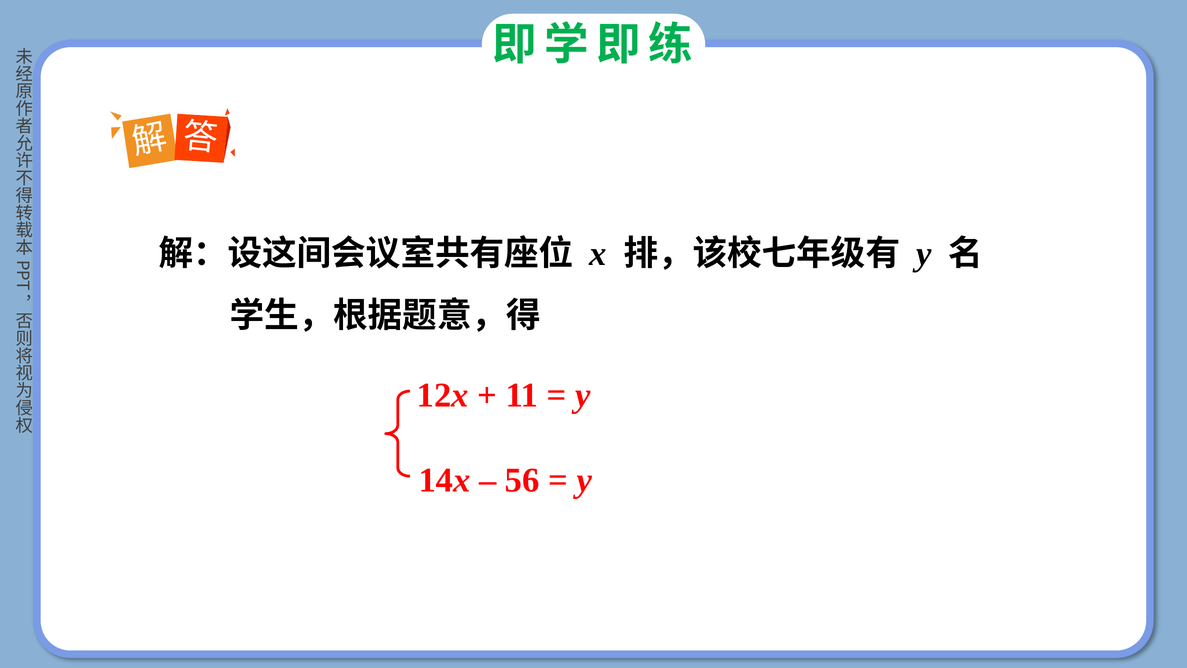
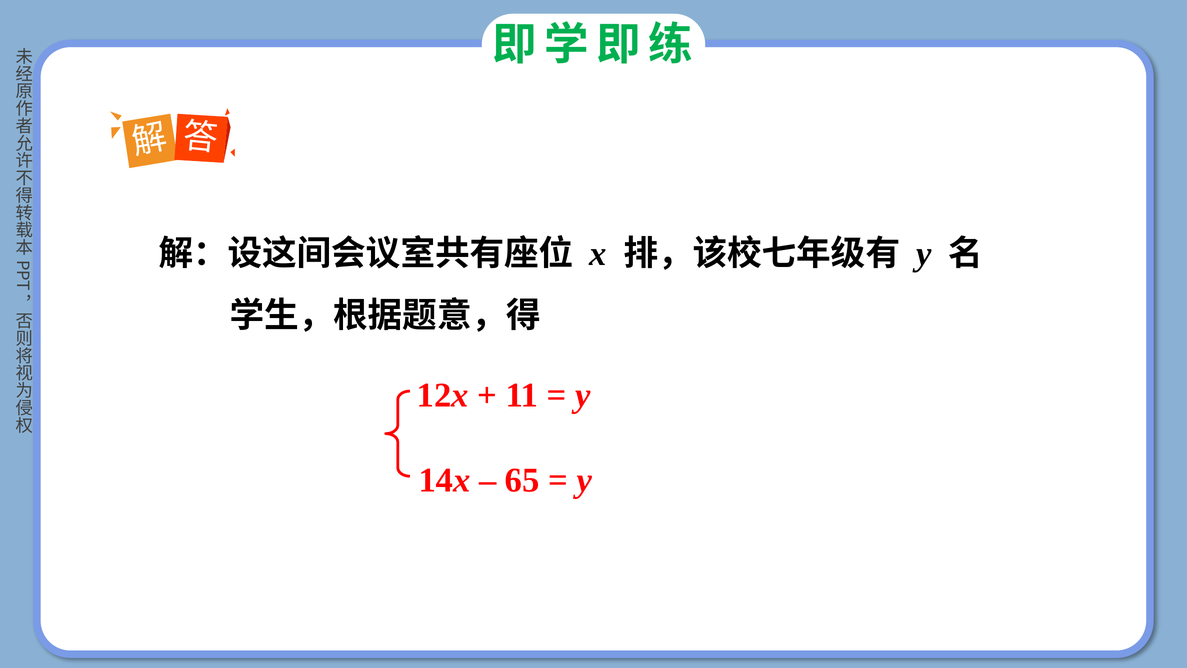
56: 56 -> 65 (522, 480)
